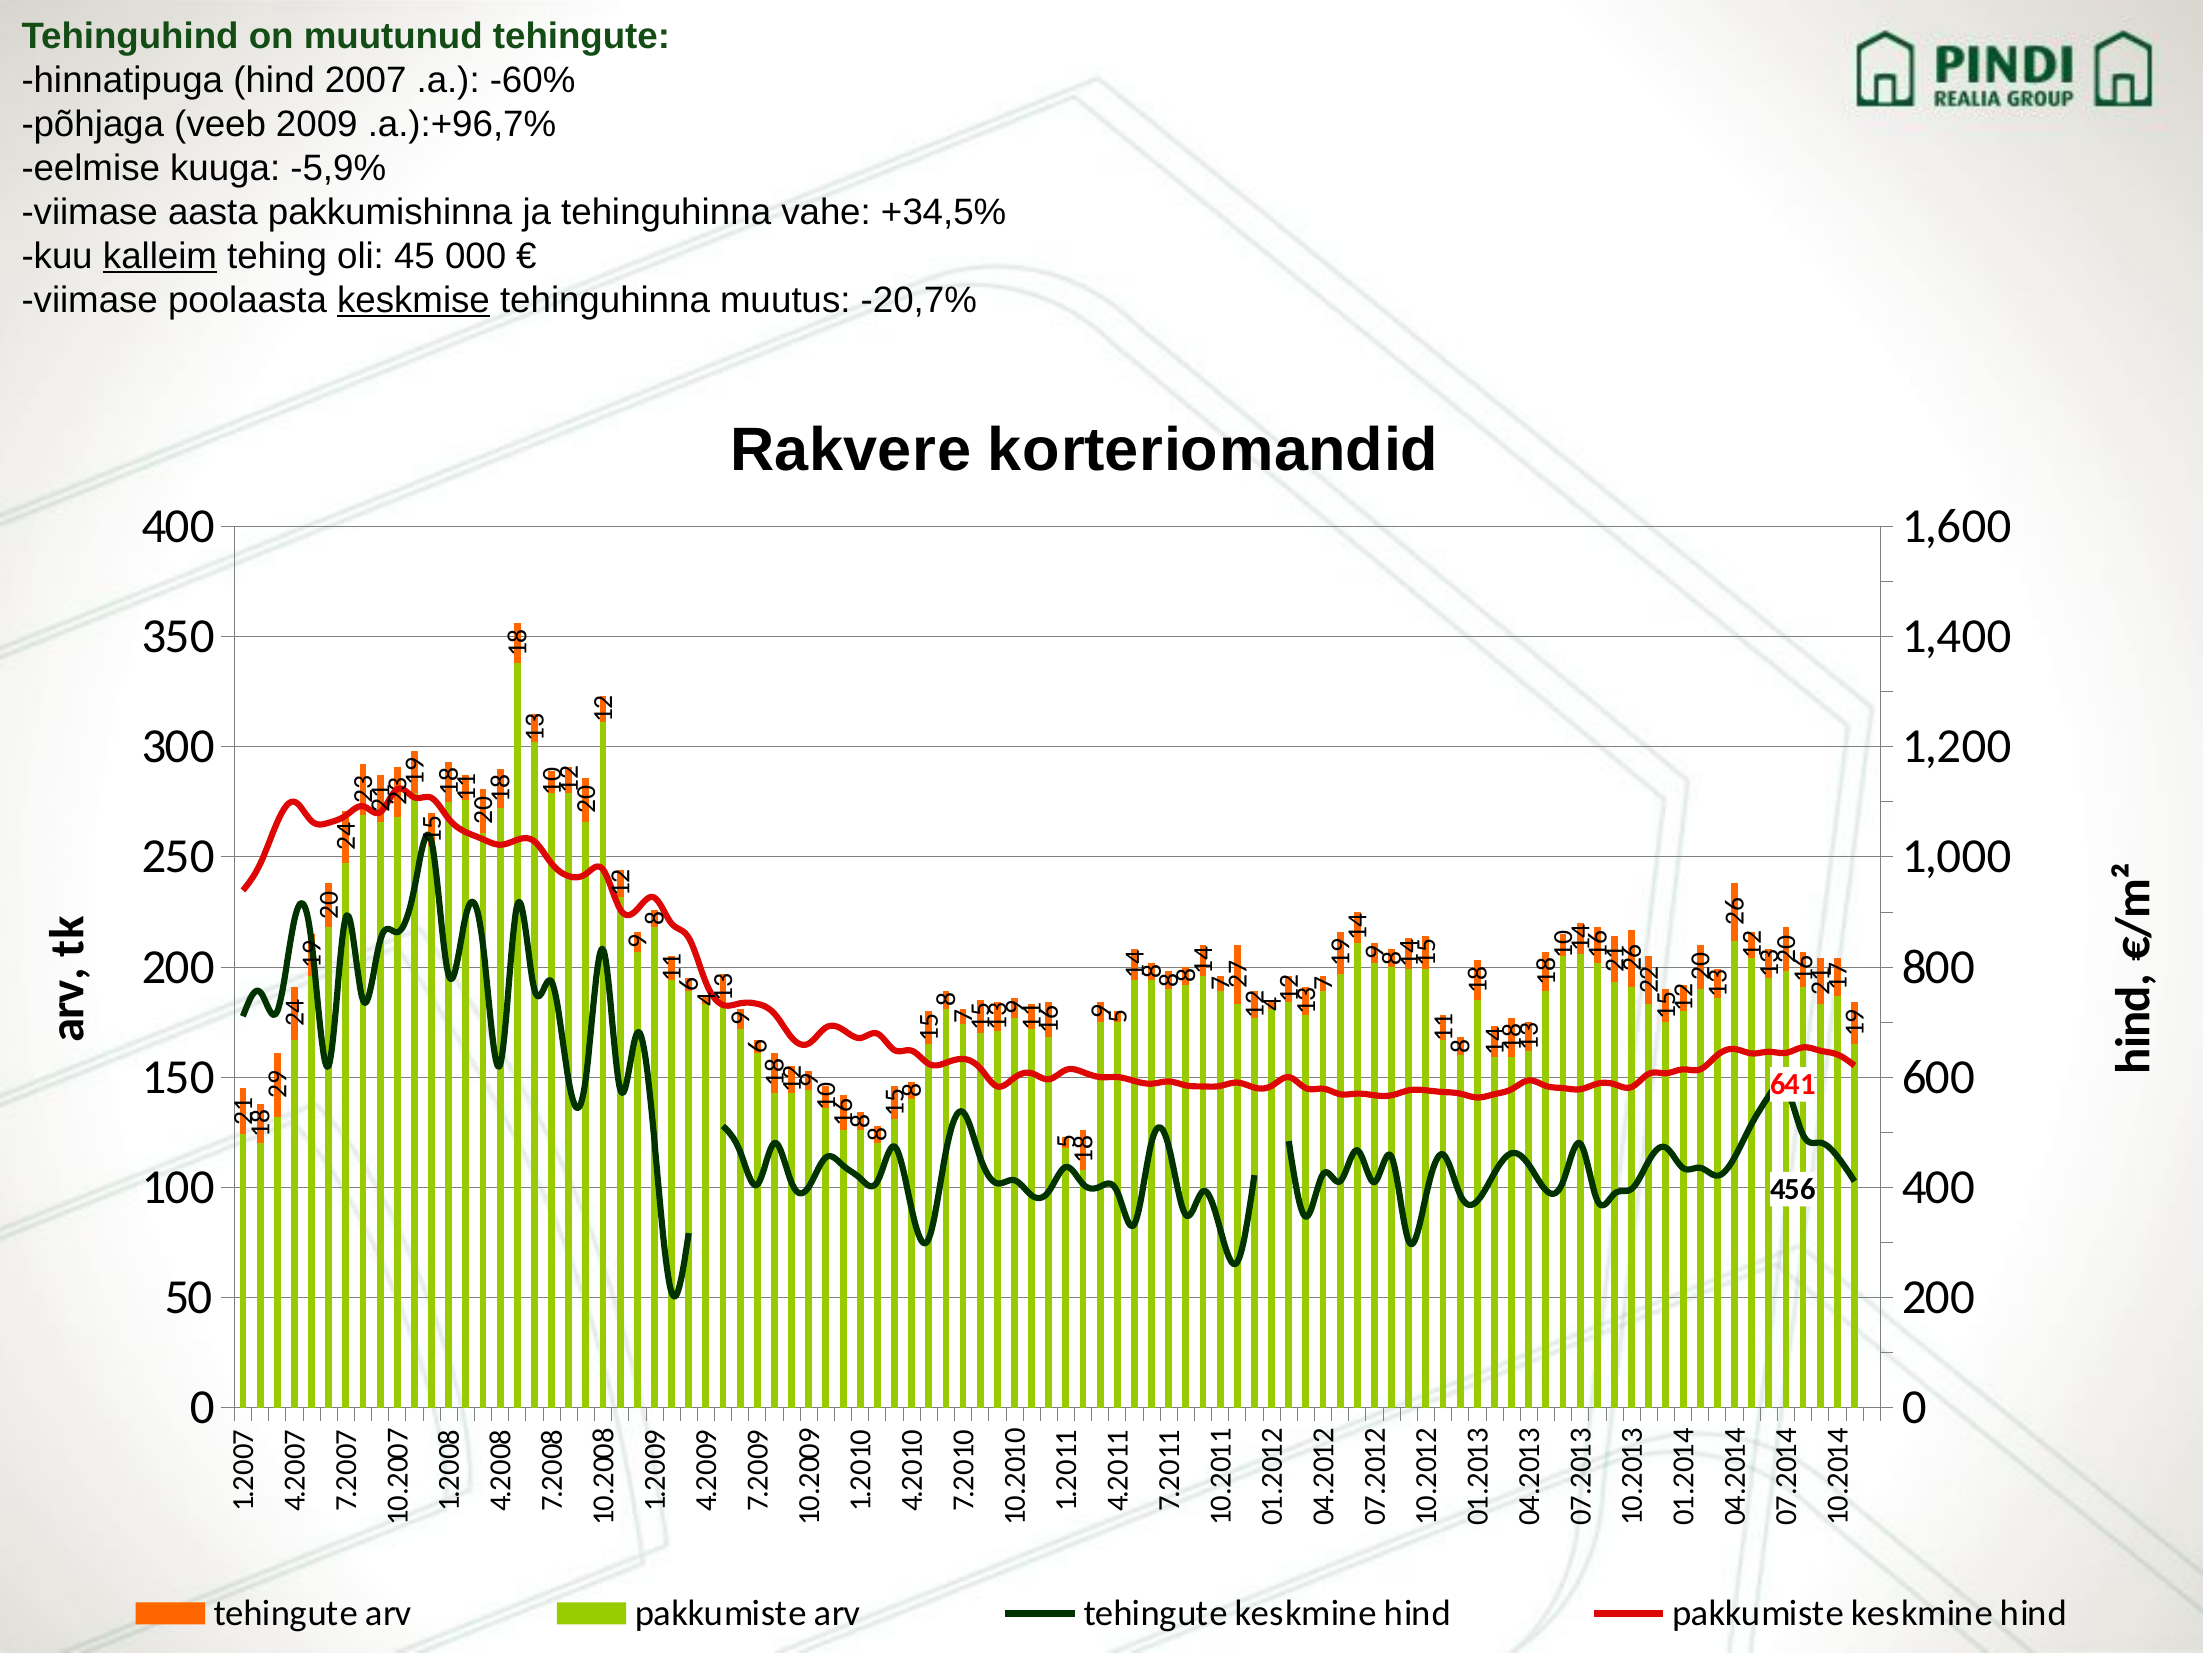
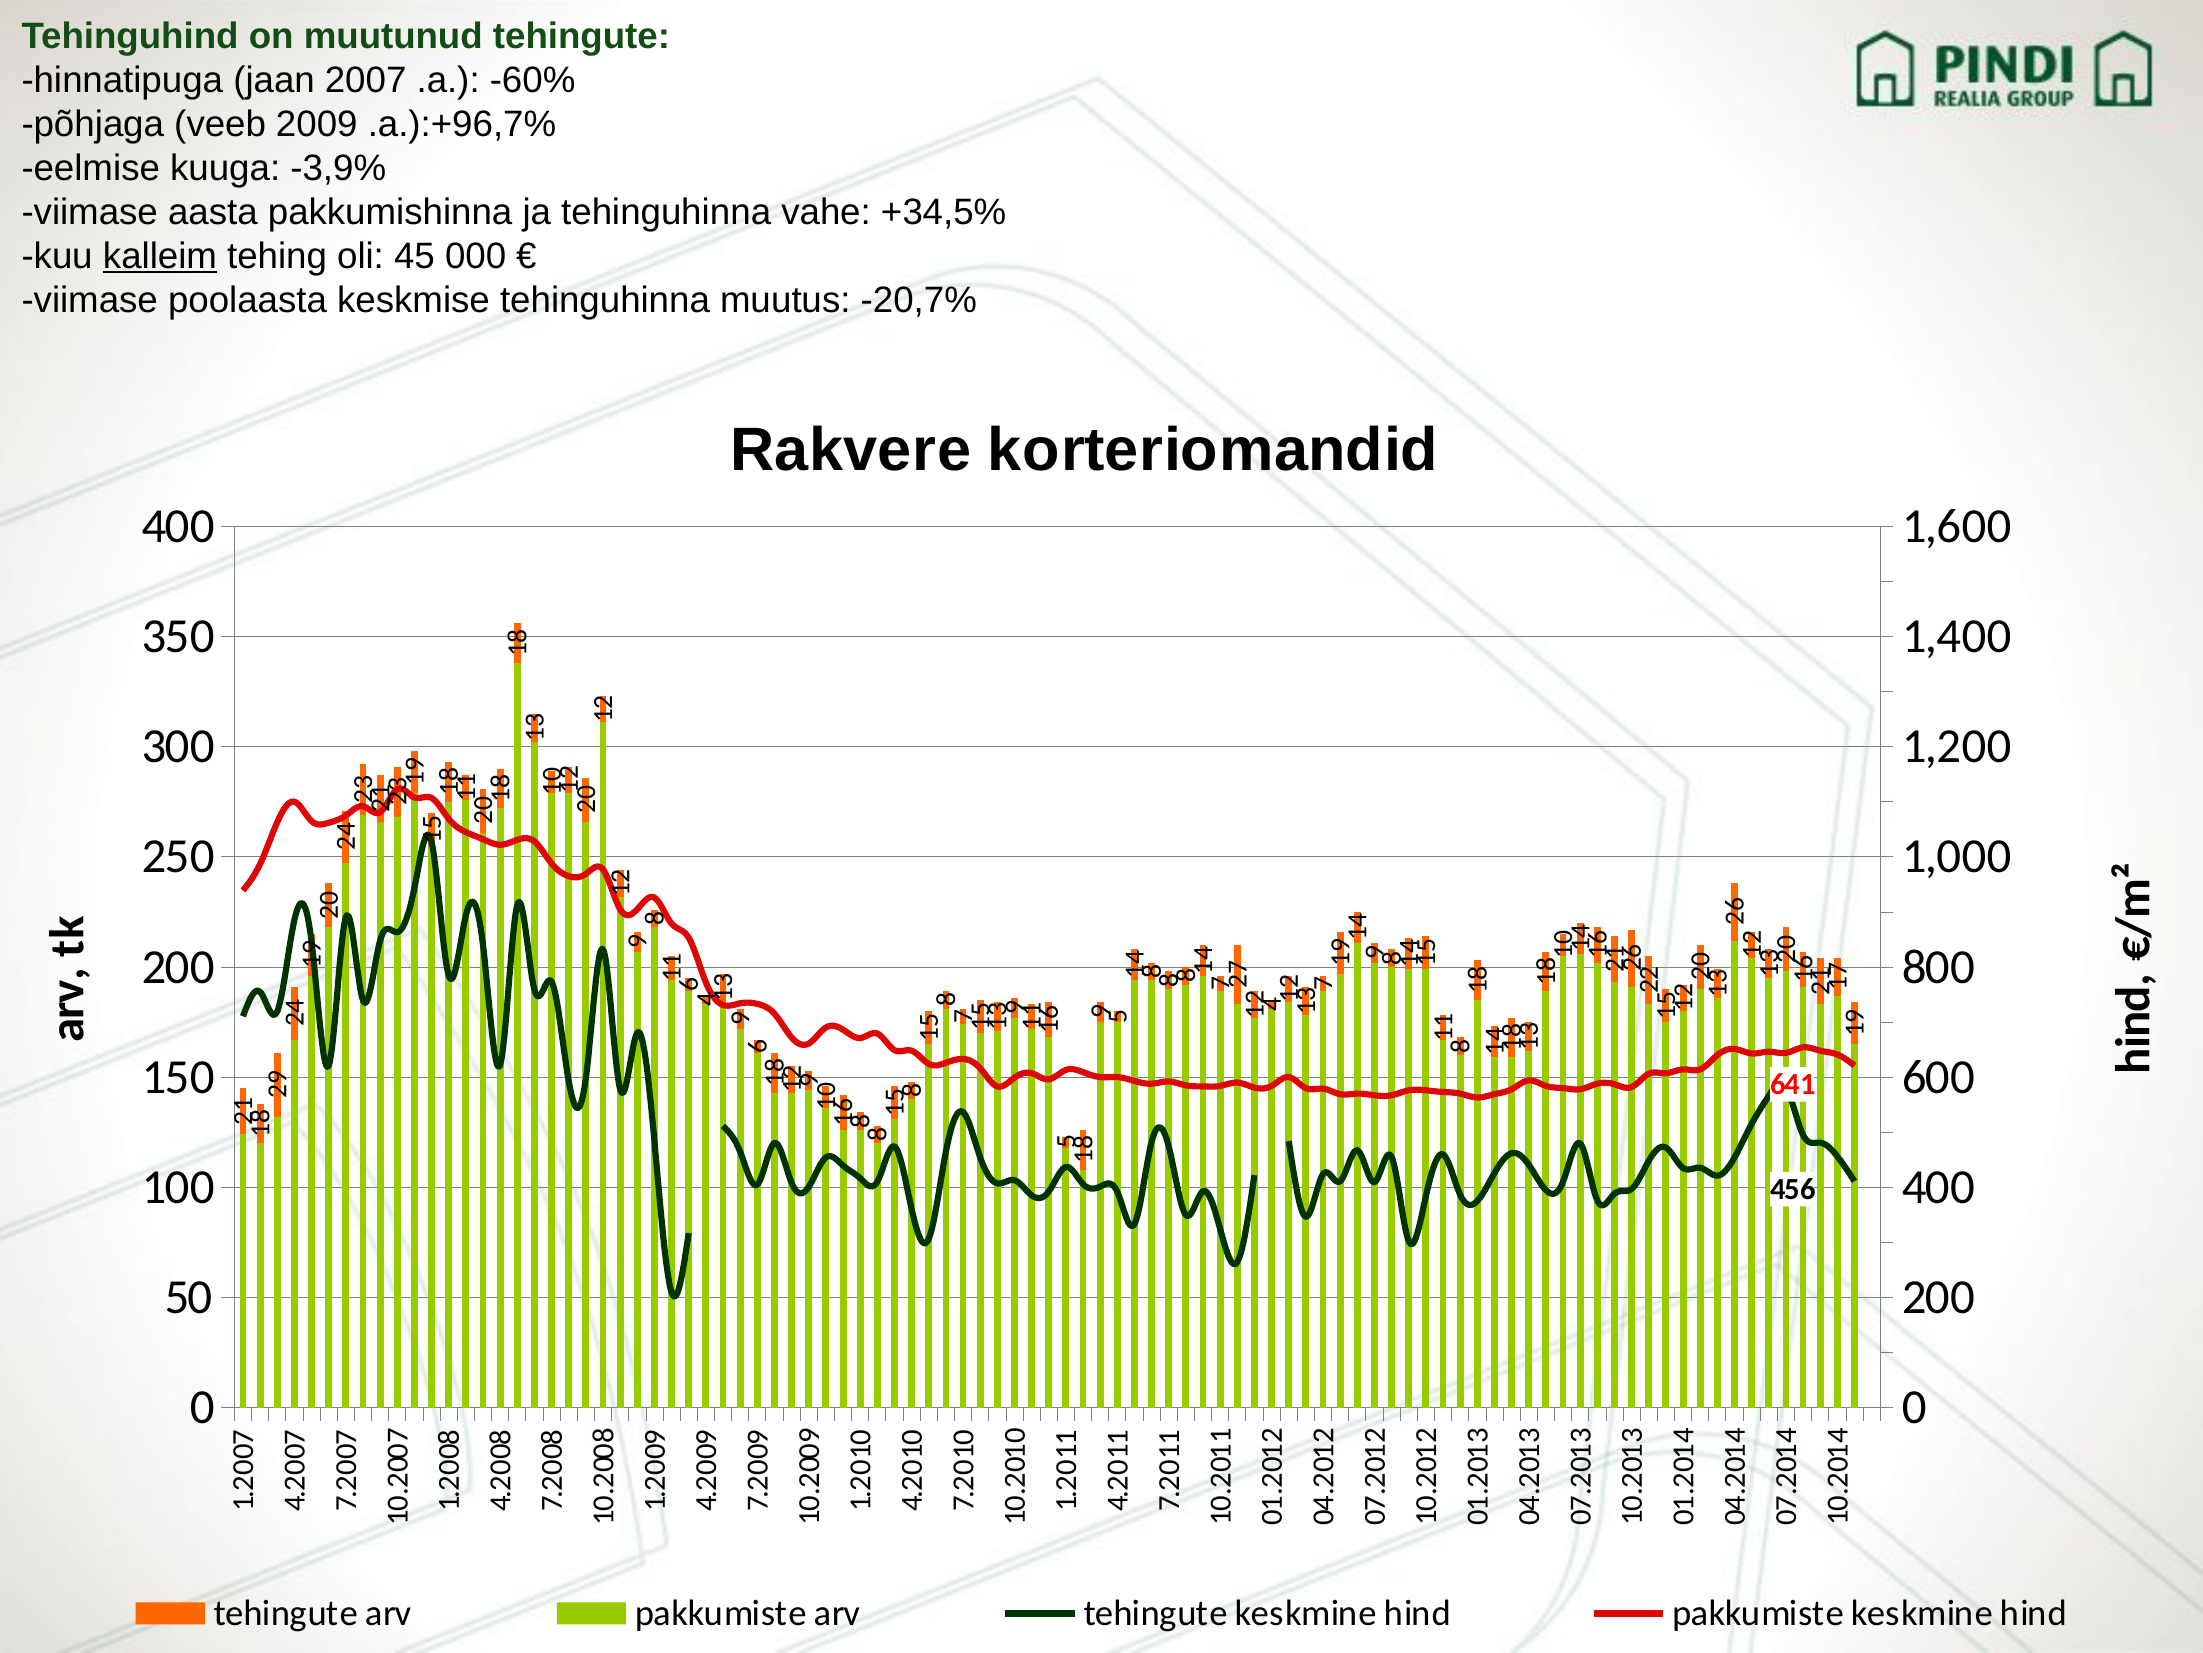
hinnatipuga hind: hind -> jaan (274, 80)
-5,9%: -5,9% -> -3,9% (338, 168)
keskmise underline: present -> none (413, 300)
